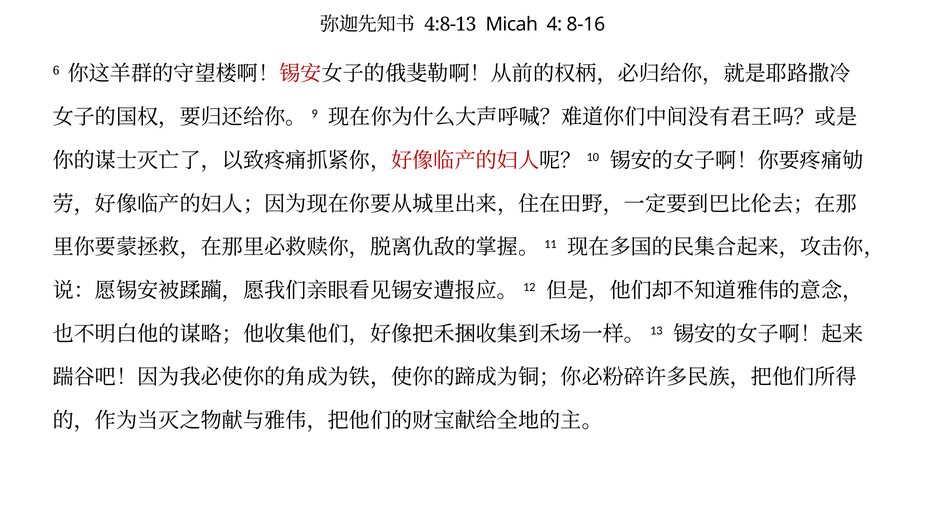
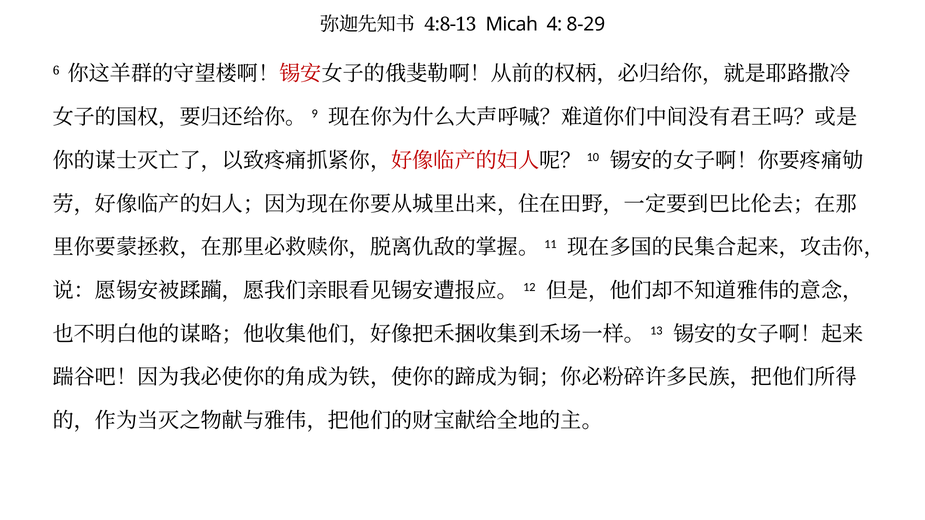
8-16: 8-16 -> 8-29 (586, 24)
